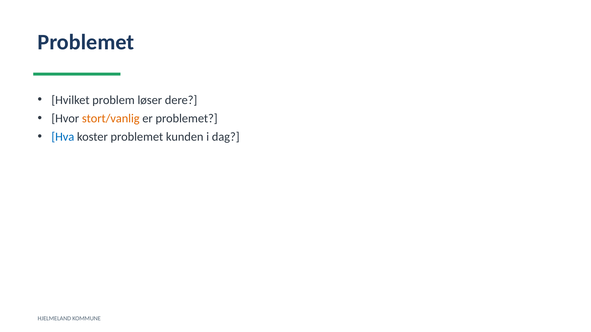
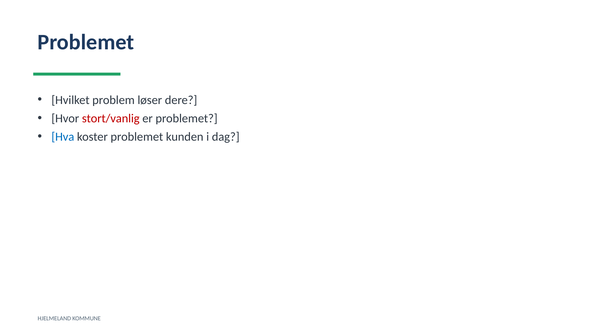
stort/vanlig colour: orange -> red (111, 119)
